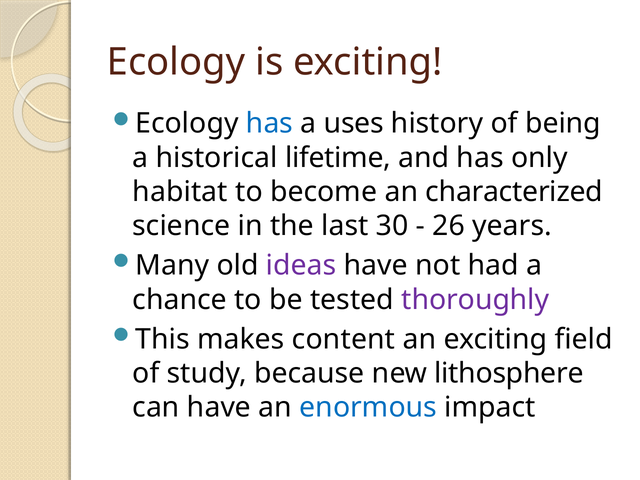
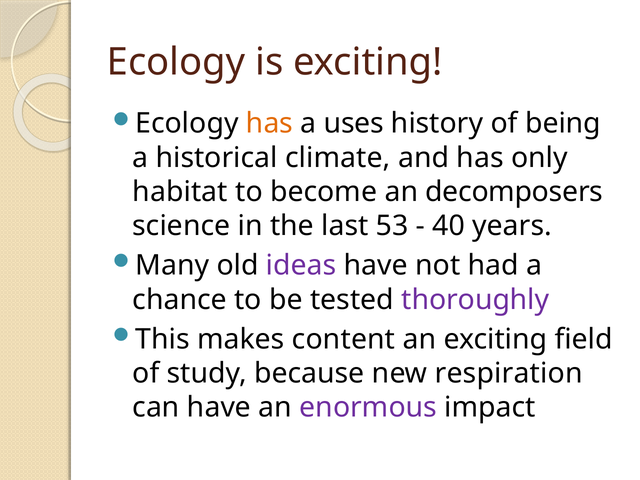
has colour: blue -> orange (270, 124)
lifetime: lifetime -> climate (338, 158)
characterized: characterized -> decomposers (514, 192)
30: 30 -> 53 (392, 226)
26: 26 -> 40 (449, 226)
lithosphere: lithosphere -> respiration (509, 373)
enormous colour: blue -> purple (368, 407)
